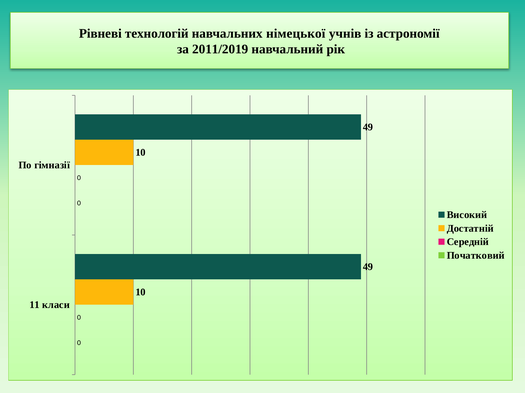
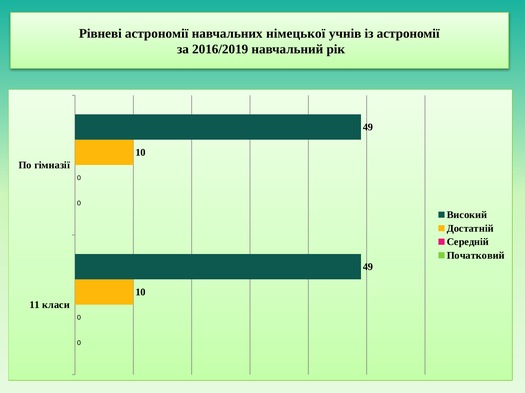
Рівневі технологій: технологій -> астрономії (157, 34)
2011/2019: 2011/2019 -> 2016/2019 (220, 49)
